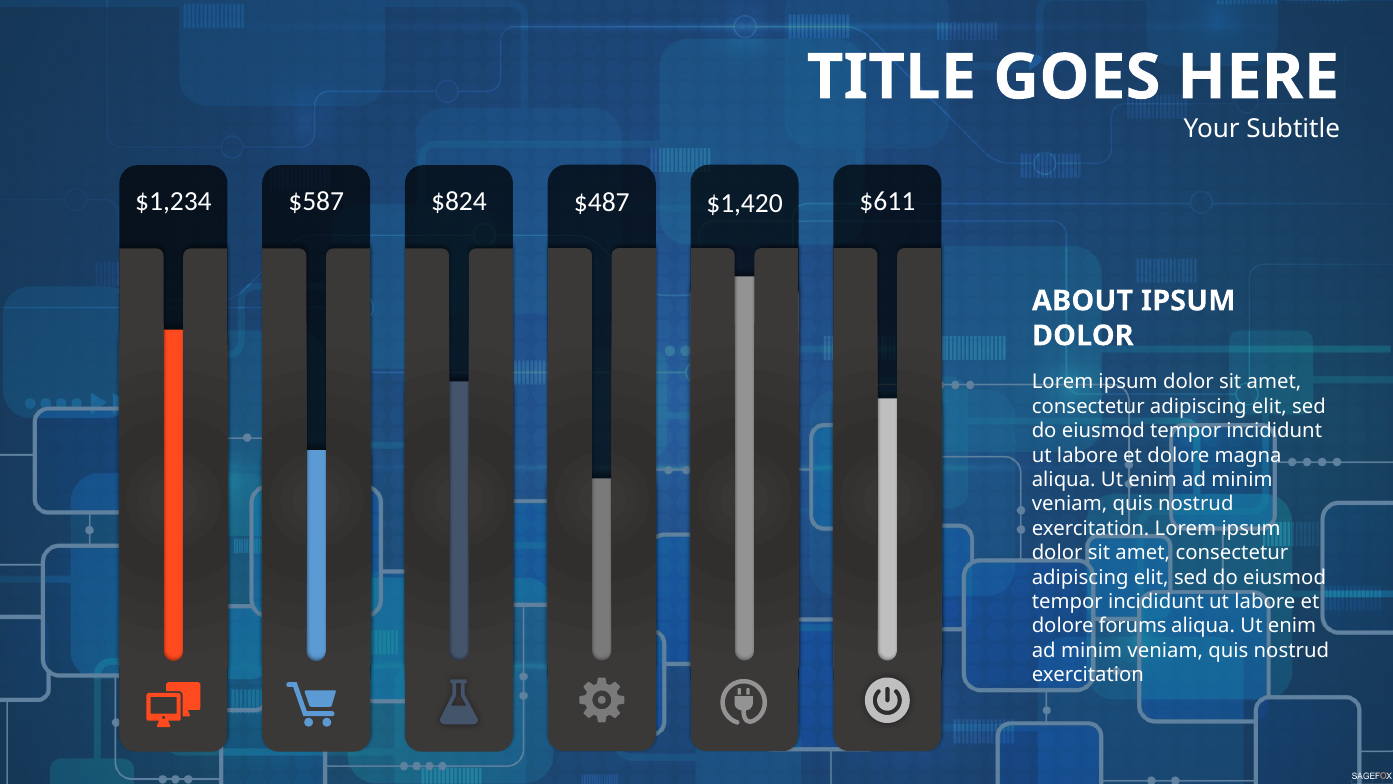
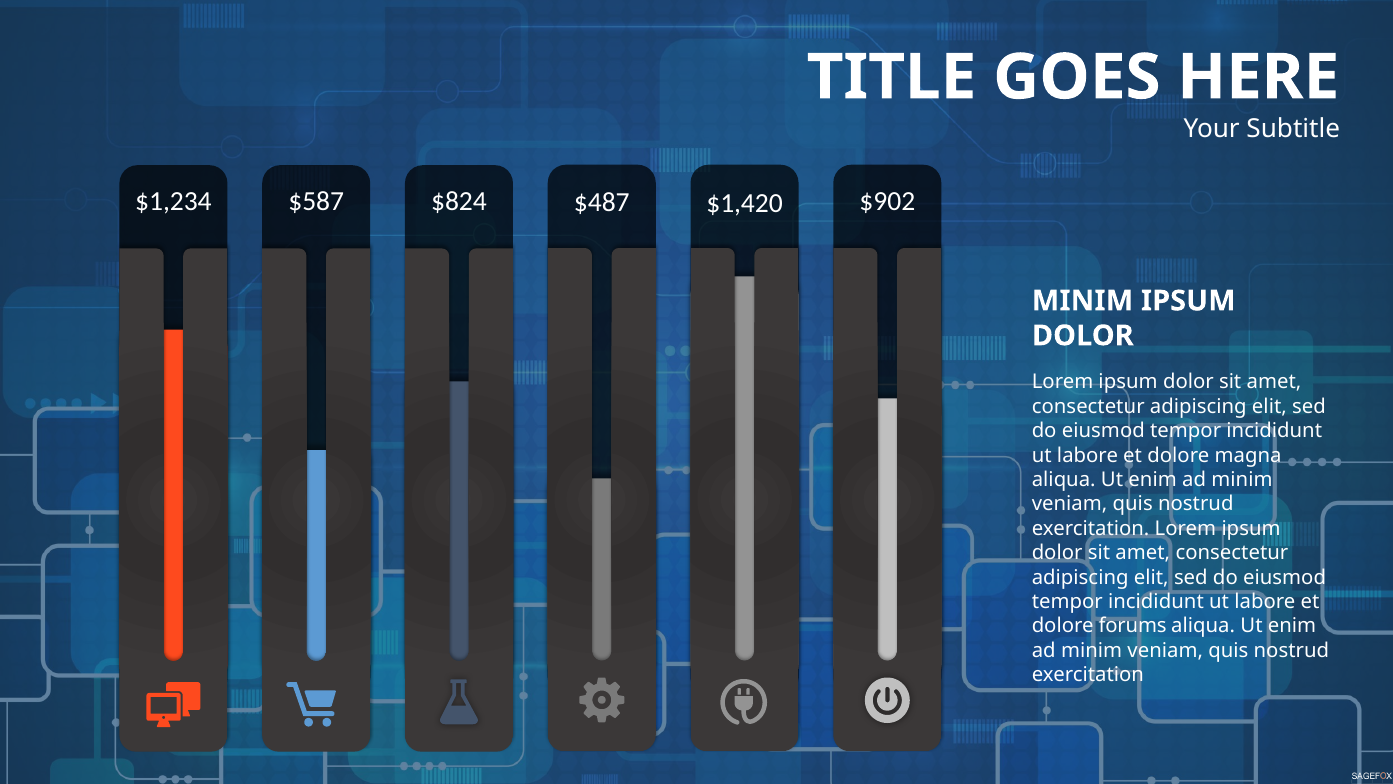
$611: $611 -> $902 (887, 202)
ABOUT: ABOUT -> MINIM (1083, 301)
